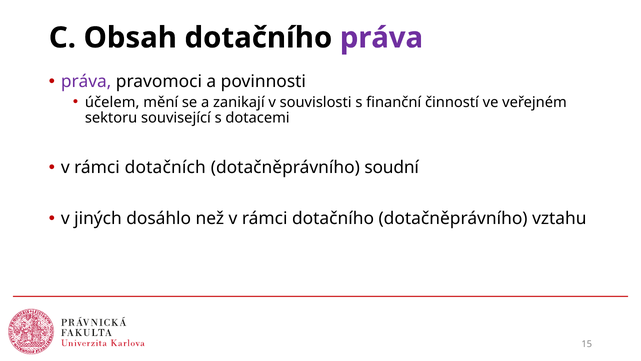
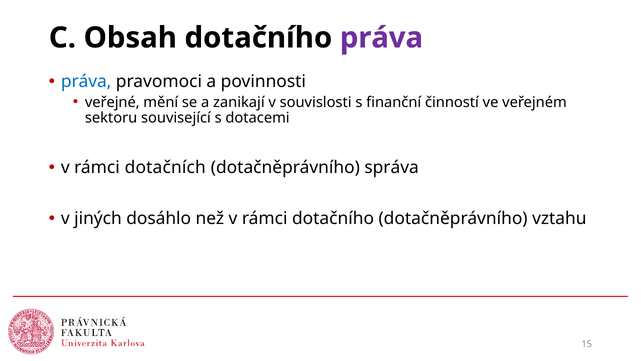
práva colour: purple -> blue (86, 81)
účelem: účelem -> veřejné (112, 102)
soudní: soudní -> správa (392, 167)
